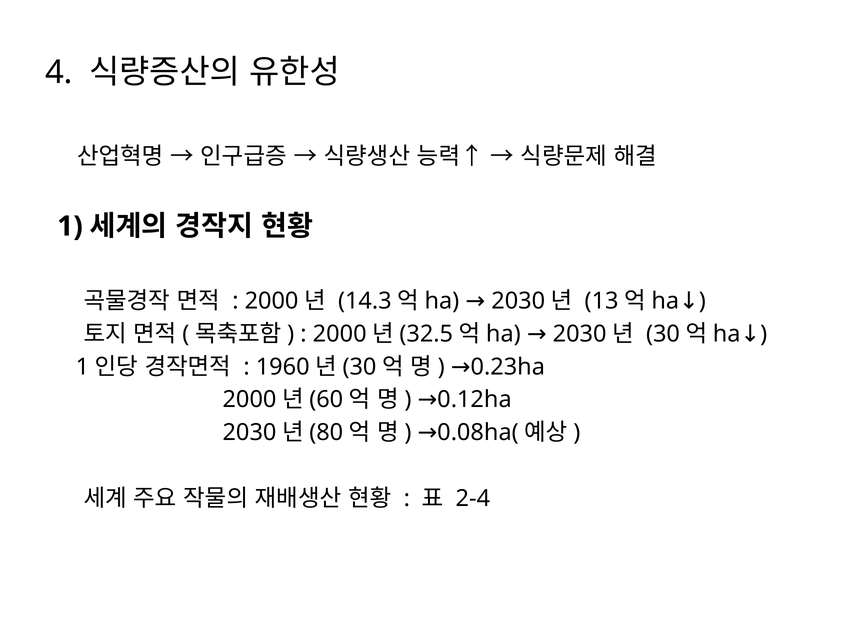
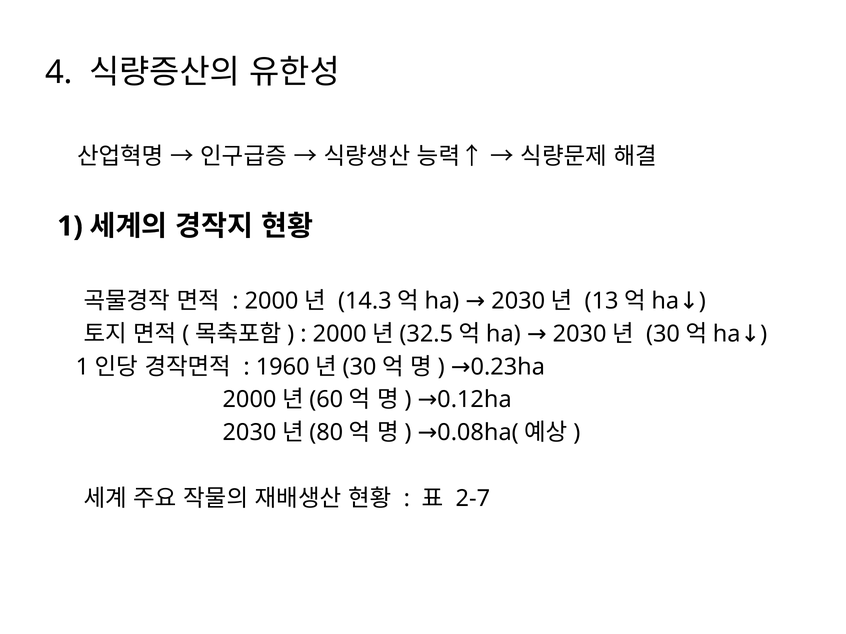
2-4: 2-4 -> 2-7 (473, 499)
